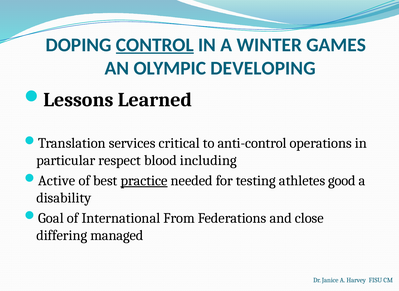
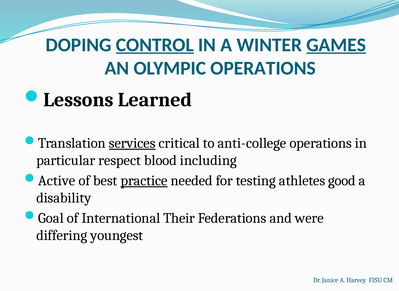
GAMES underline: none -> present (336, 45)
OLYMPIC DEVELOPING: DEVELOPING -> OPERATIONS (263, 68)
services underline: none -> present (132, 143)
anti-control: anti-control -> anti-college (252, 143)
From: From -> Their (179, 218)
close: close -> were (309, 218)
managed: managed -> youngest (117, 235)
